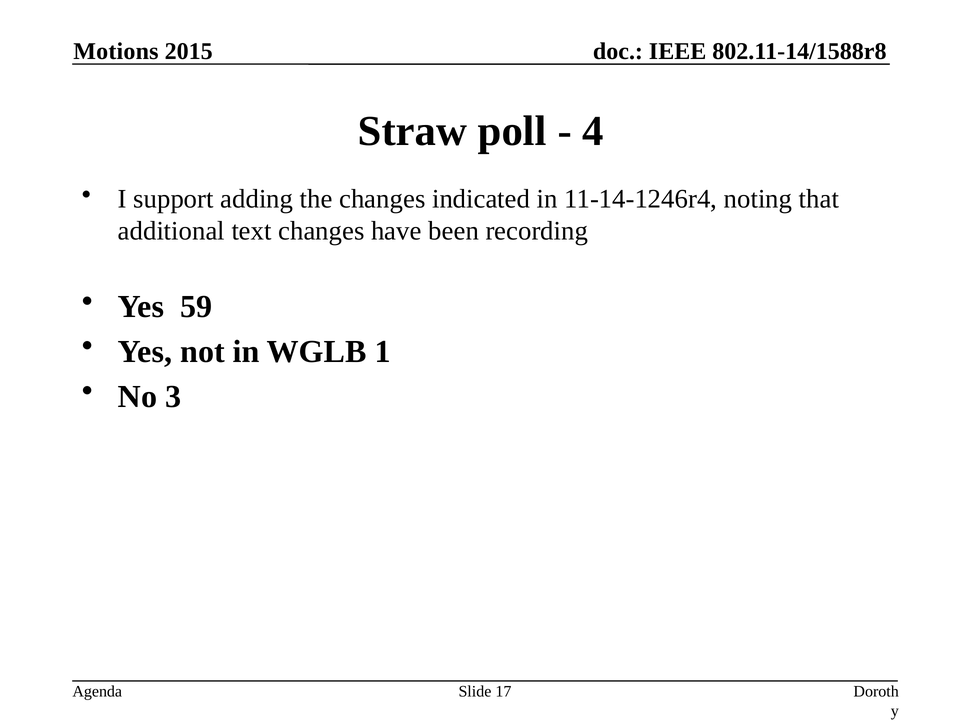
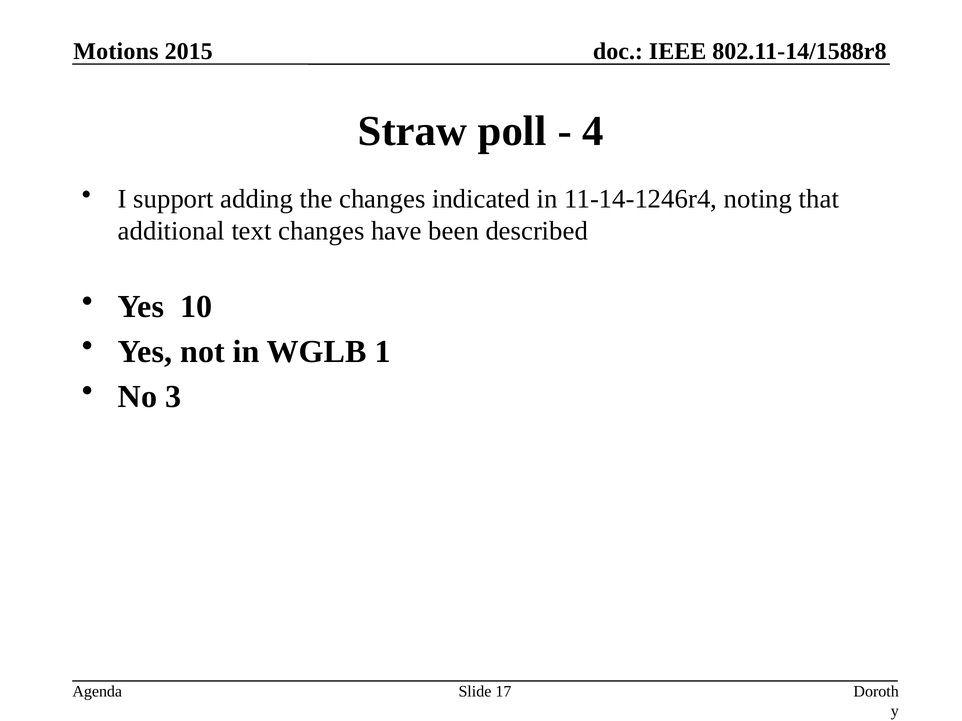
recording: recording -> described (537, 231)
59: 59 -> 10 (196, 307)
